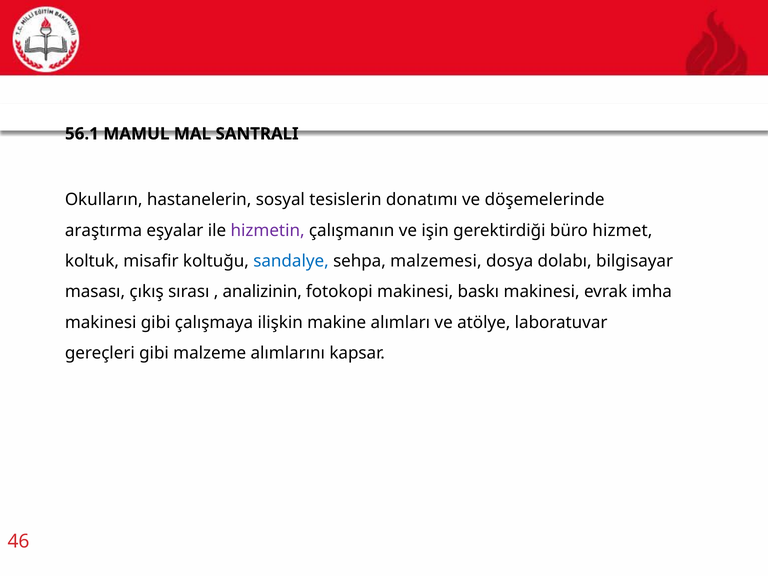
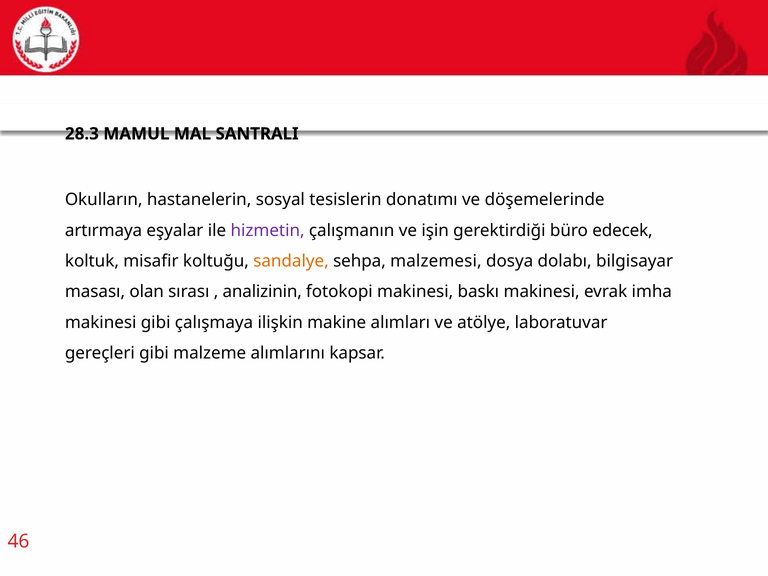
56.1: 56.1 -> 28.3 (82, 134)
araştırma: araştırma -> artırmaya (104, 230)
hizmet: hizmet -> edecek (623, 230)
sandalye colour: blue -> orange (291, 261)
çıkış: çıkış -> olan (147, 292)
